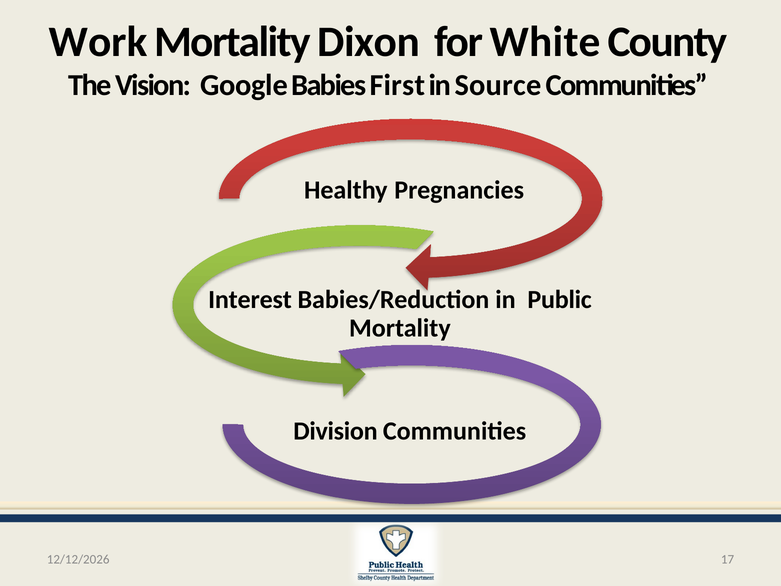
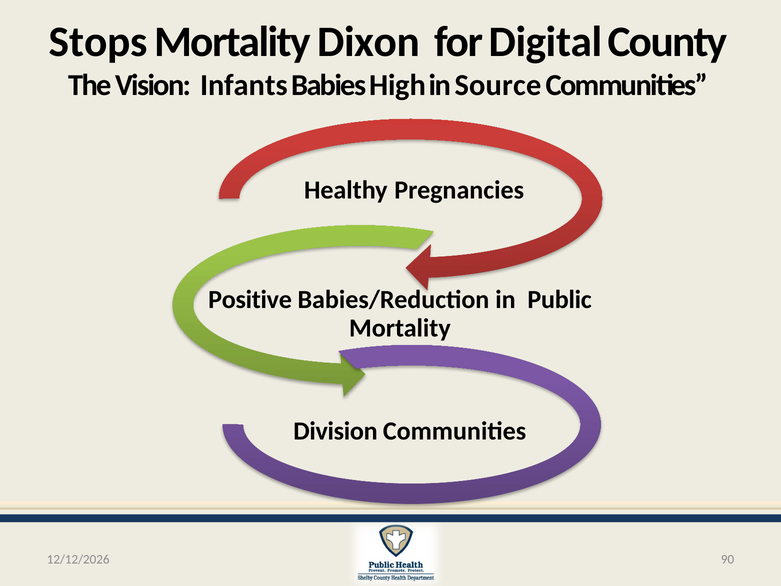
Work: Work -> Stops (98, 42)
White: White -> Digital (546, 42)
Google: Google -> Infants (244, 85)
First: First -> High (398, 85)
Interest: Interest -> Positive (250, 300)
17: 17 -> 90 (728, 559)
